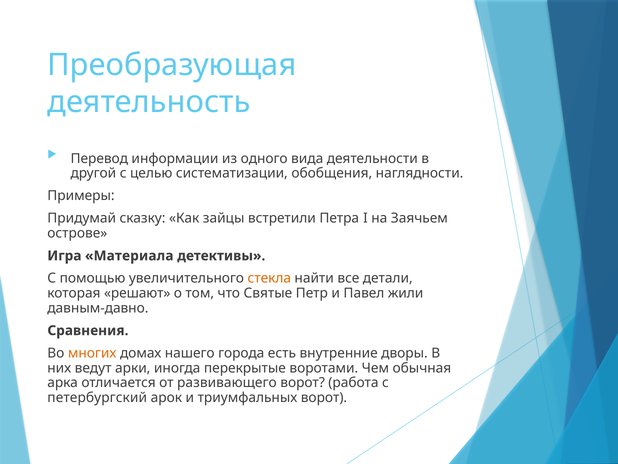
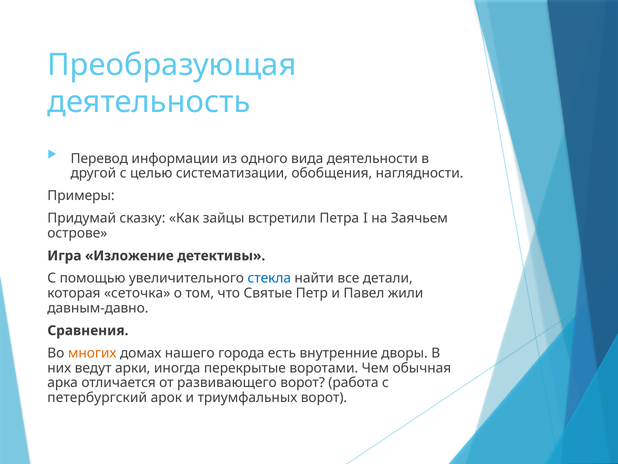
Материала: Материала -> Изложение (129, 256)
стекла colour: orange -> blue (269, 278)
решают: решают -> сеточка (137, 293)
